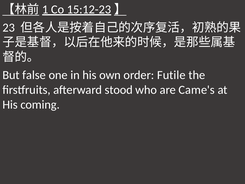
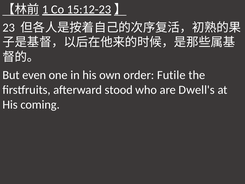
false: false -> even (34, 75)
Came's: Came's -> Dwell's (197, 90)
